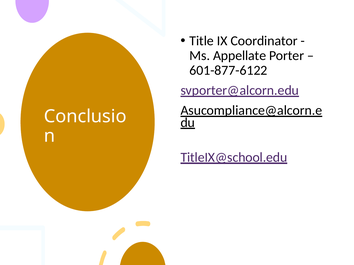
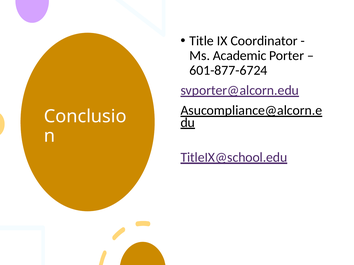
Appellate: Appellate -> Academic (240, 56)
601-877-6122: 601-877-6122 -> 601-877-6724 (228, 71)
